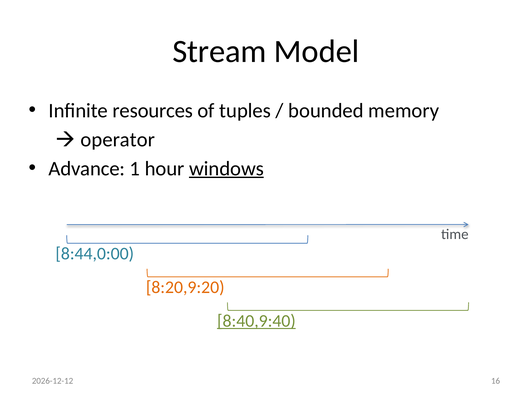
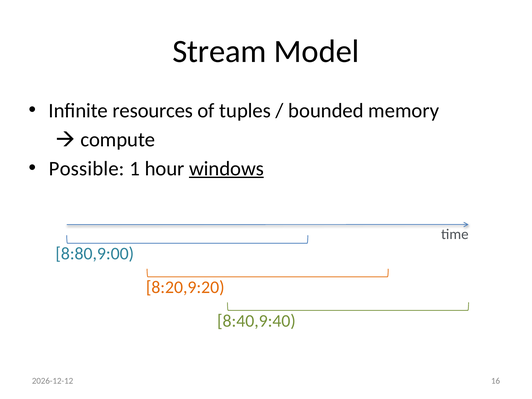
operator: operator -> compute (118, 140)
Advance: Advance -> Possible (87, 169)
8:44,0:00: 8:44,0:00 -> 8:80,9:00 (95, 254)
8:40,9:40 underline: present -> none (256, 321)
